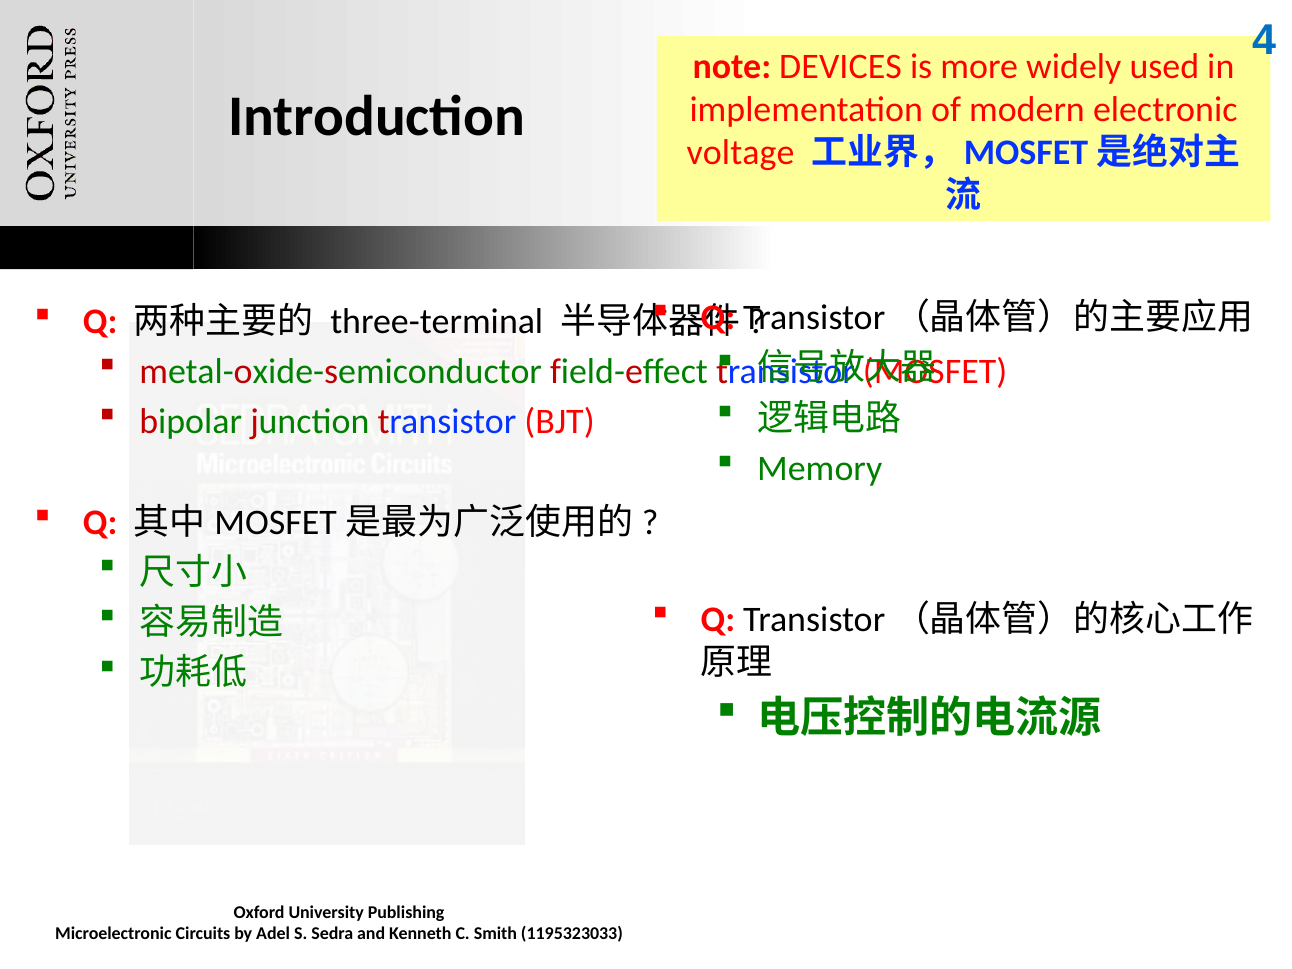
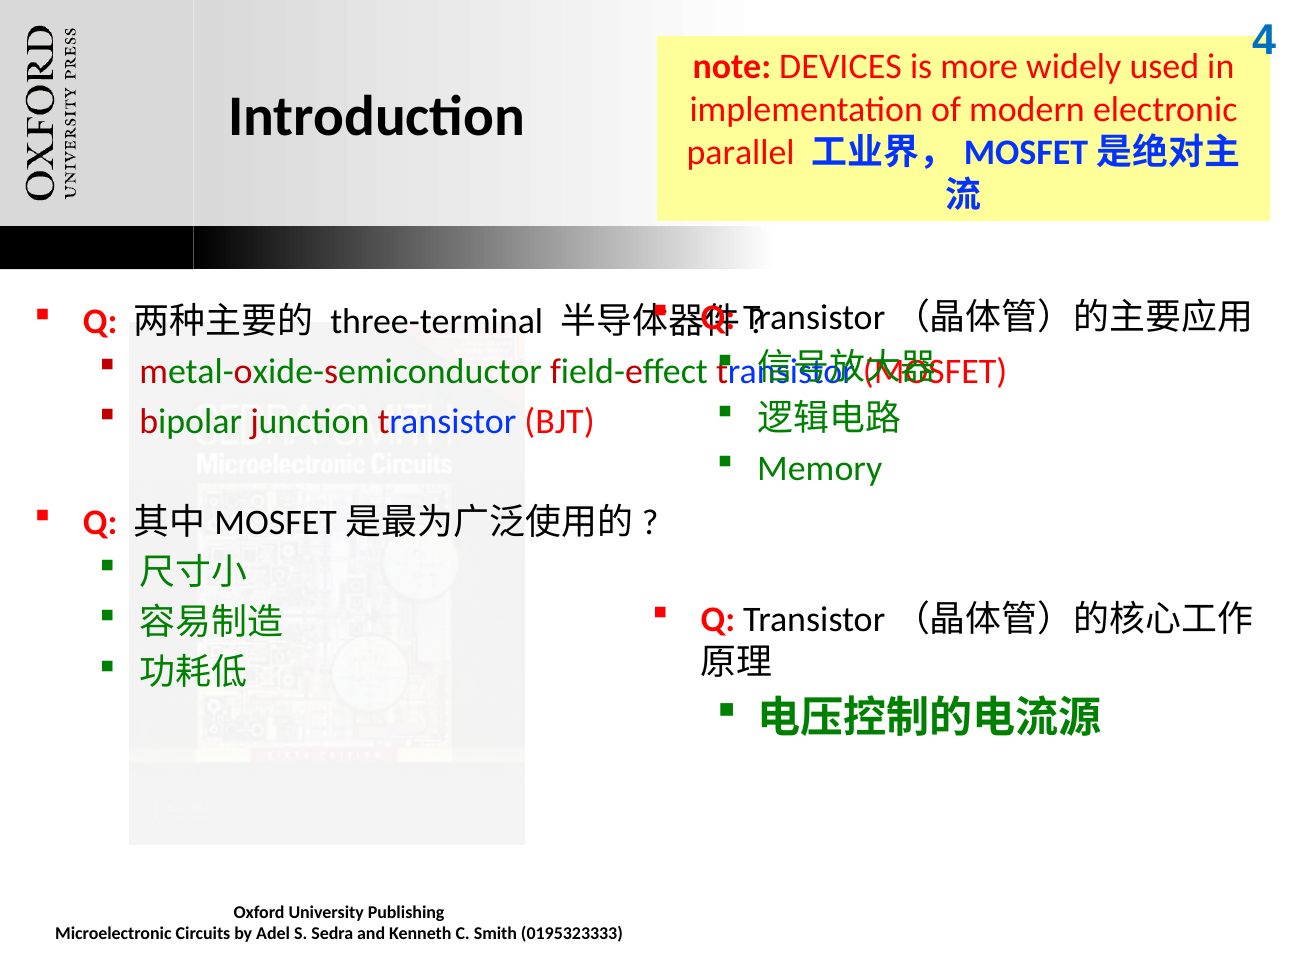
voltage: voltage -> parallel (741, 152)
1195323033: 1195323033 -> 0195323333 (572, 934)
